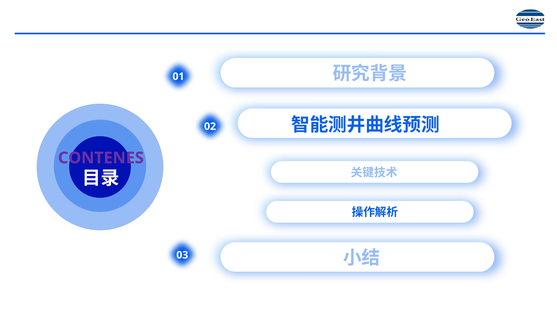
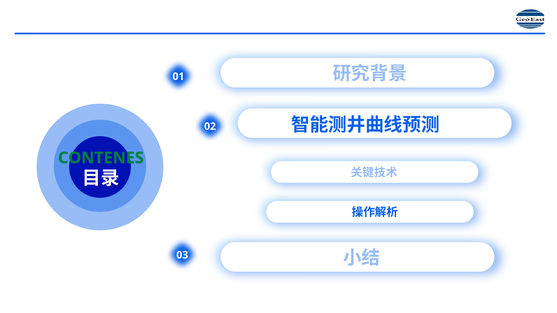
CONTENES colour: purple -> green (101, 158)
